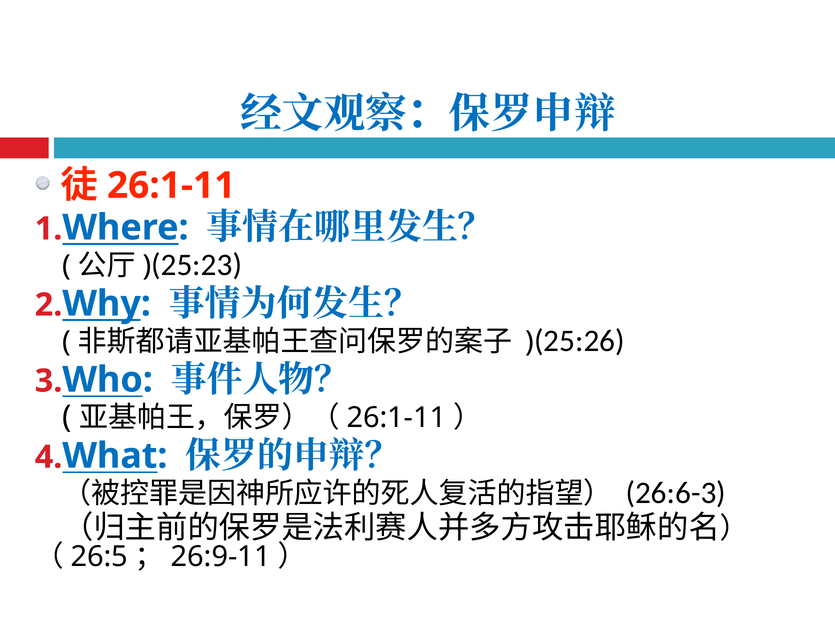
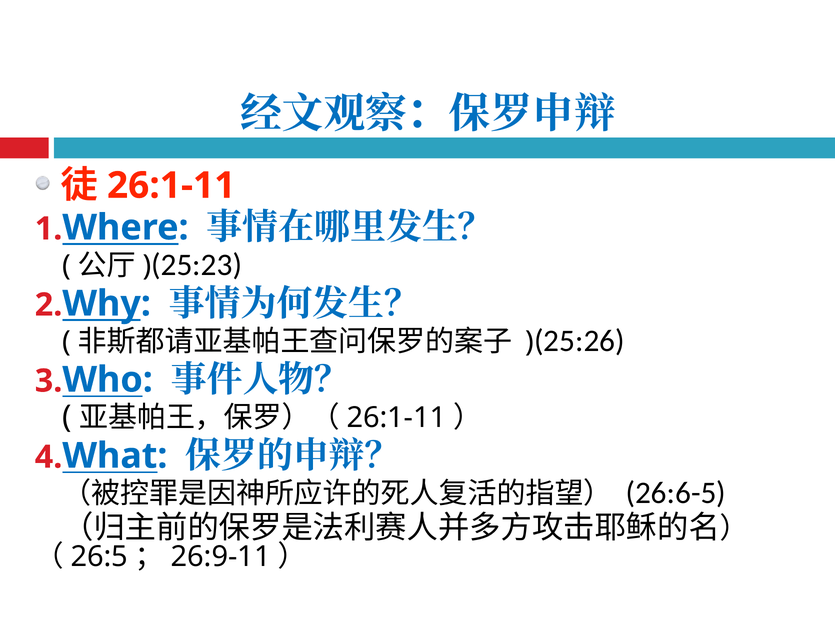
26:6-3: 26:6-3 -> 26:6-5 (676, 493)
